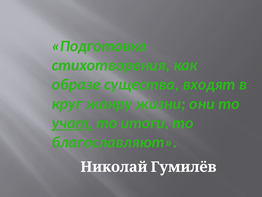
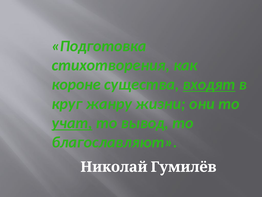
образе: образе -> короне (76, 84)
входят underline: none -> present (209, 84)
итоги: итоги -> вывод (145, 123)
